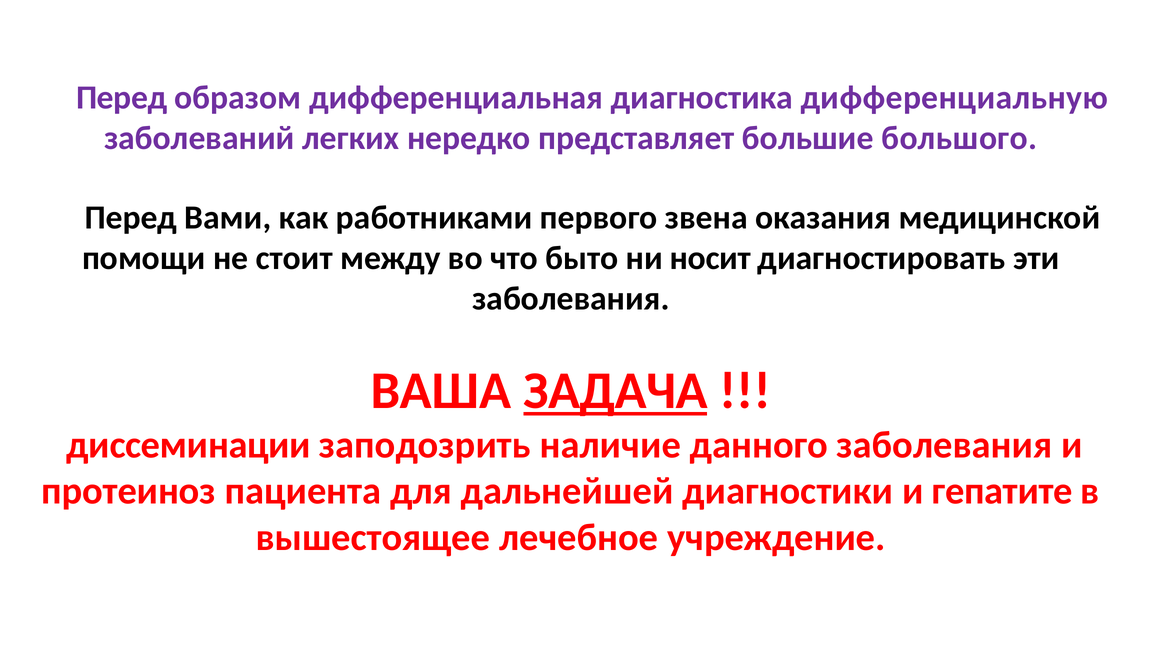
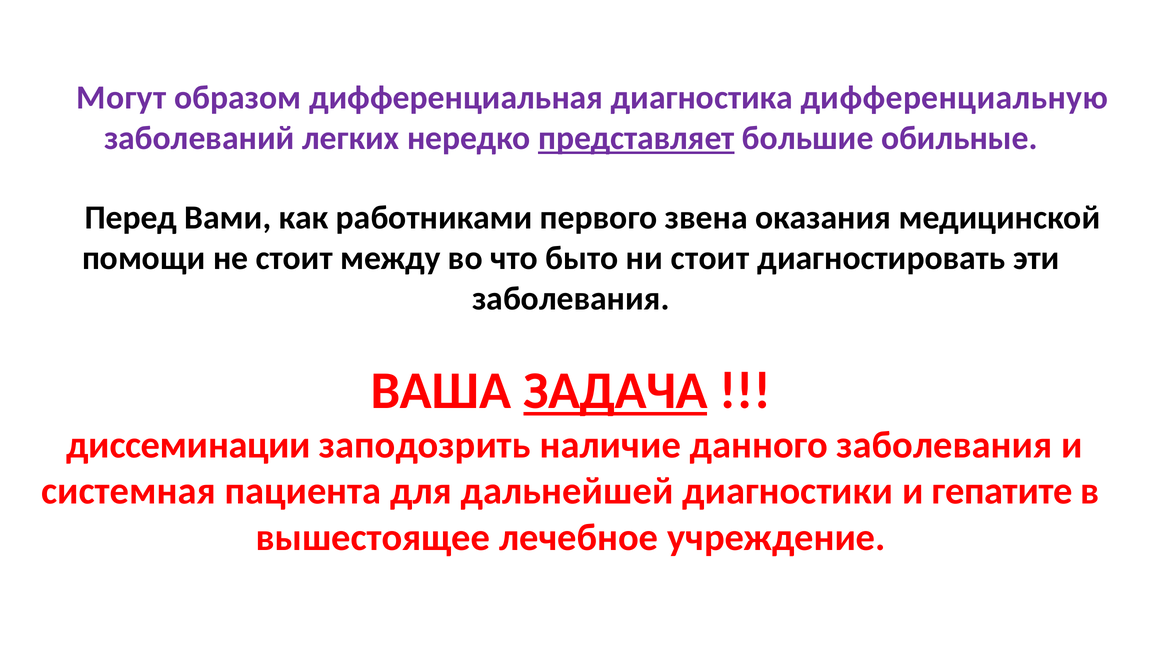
Перед: Перед -> Могут (121, 98)
представляет underline: none -> present (636, 138)
большого: большого -> обильные (959, 138)
ни носит: носит -> стоит (710, 258)
протеиноз: протеиноз -> системная (128, 491)
